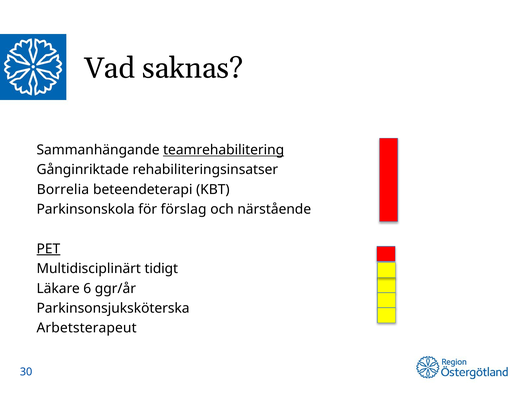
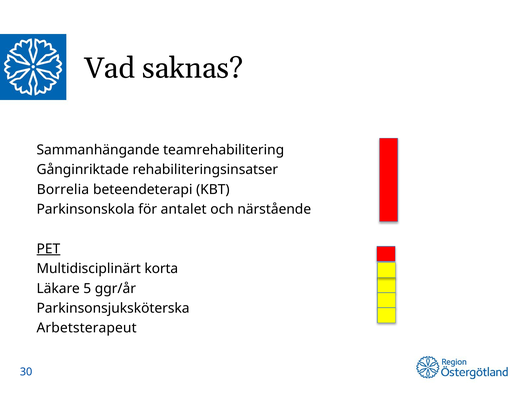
teamrehabilitering underline: present -> none (224, 150)
förslag: förslag -> antalet (184, 209)
tidigt: tidigt -> korta (161, 269)
6: 6 -> 5 (87, 288)
